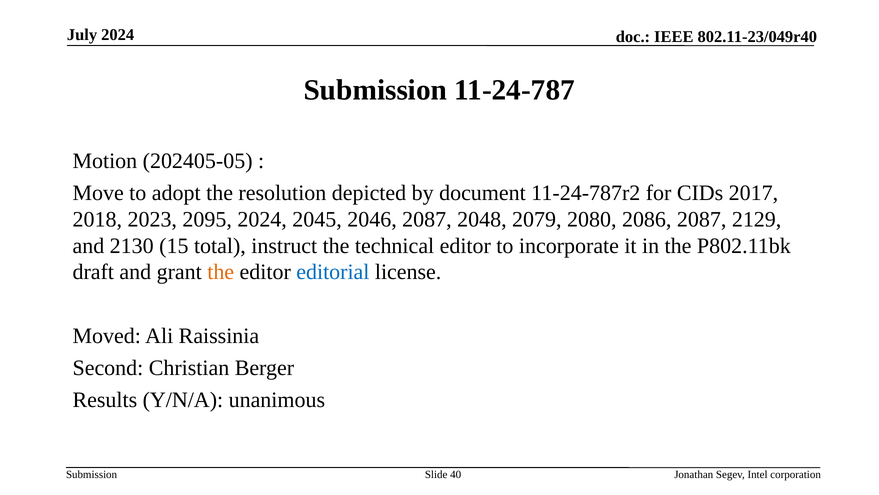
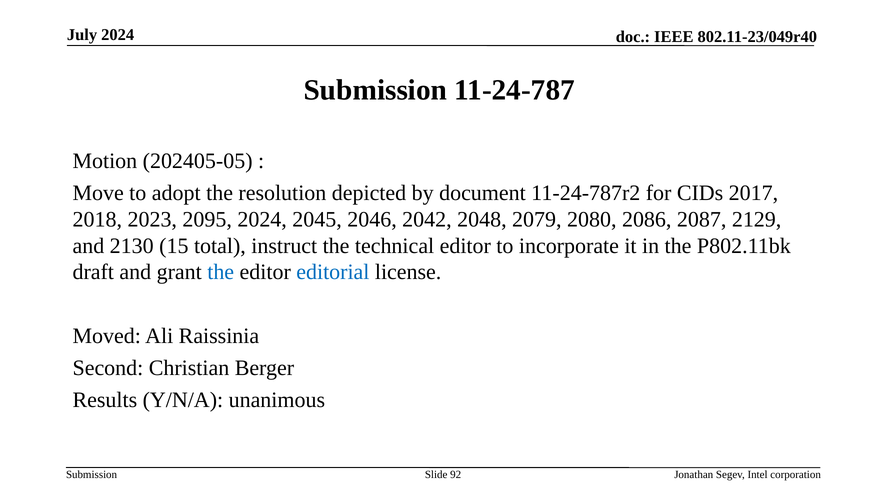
2046 2087: 2087 -> 2042 (427, 219)
the colour: orange -> blue (221, 272)
40: 40 -> 92 (456, 474)
